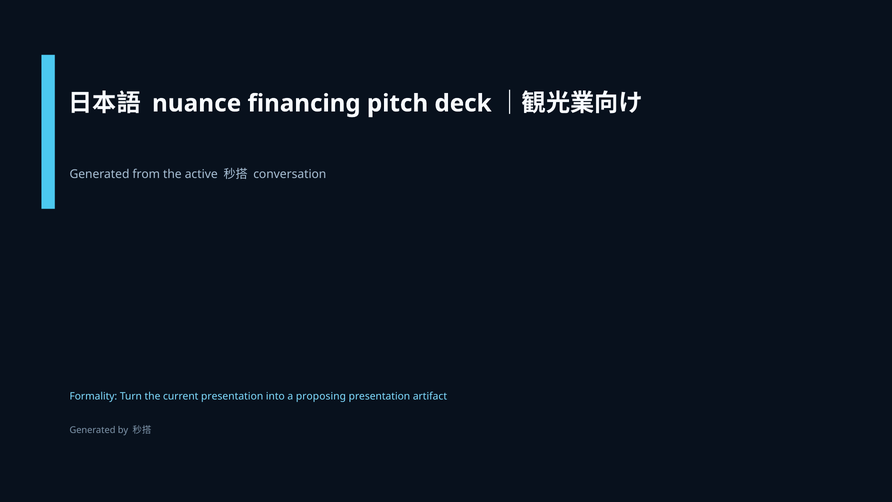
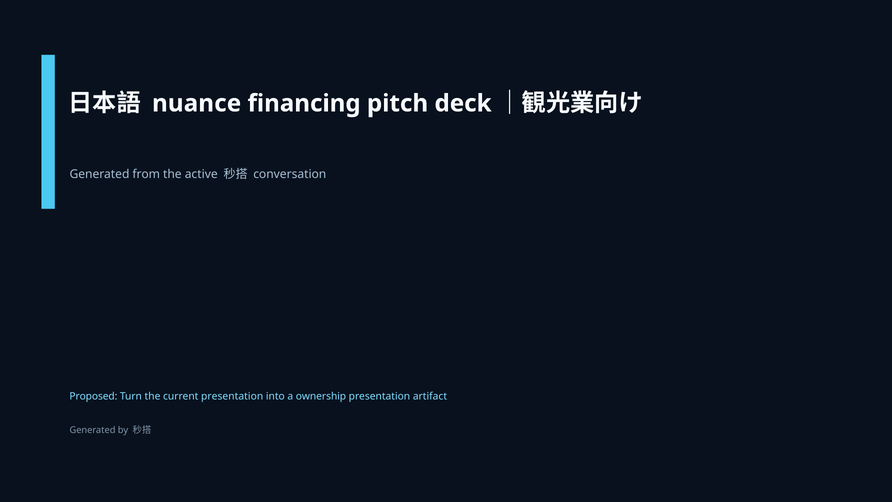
Formality: Formality -> Proposed (93, 396)
proposing: proposing -> ownership (321, 396)
